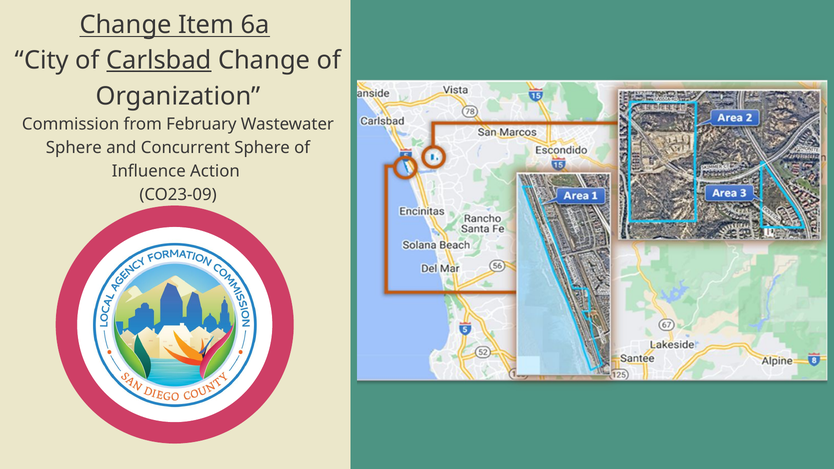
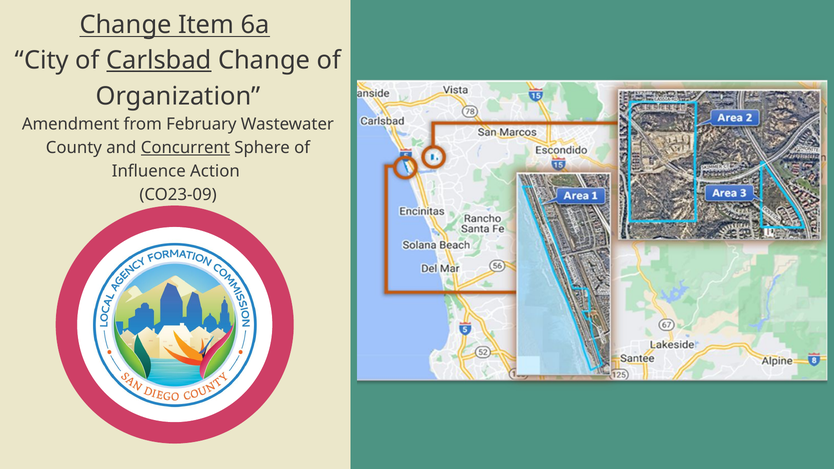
Commission: Commission -> Amendment (71, 124)
Sphere: Sphere -> County (74, 148)
Concurrent underline: none -> present (185, 148)
